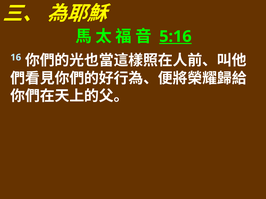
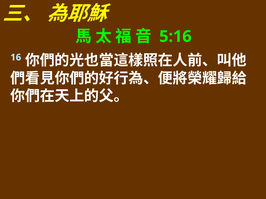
5:16 underline: present -> none (175, 37)
